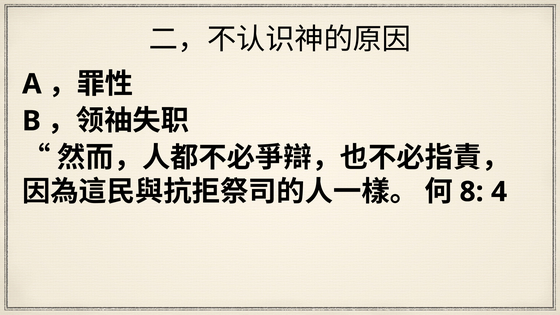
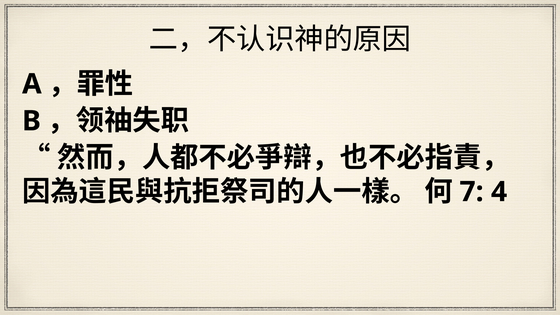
8: 8 -> 7 (472, 192)
